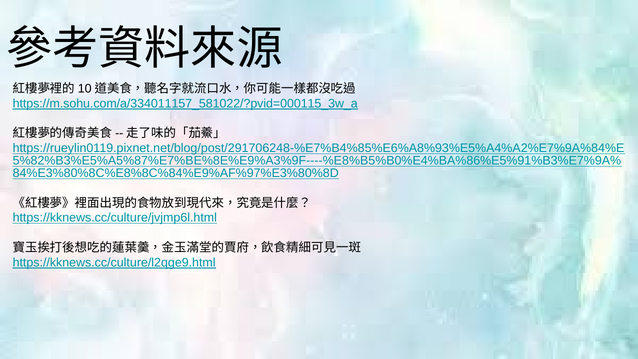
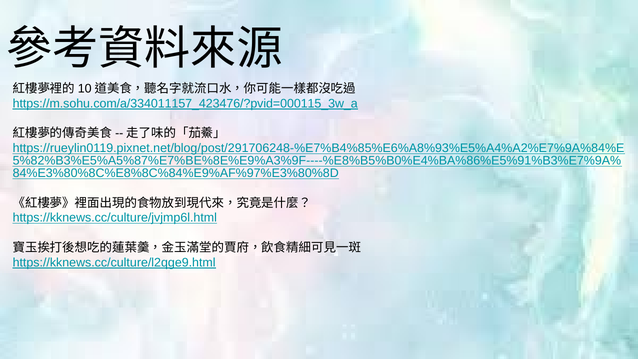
https://m.sohu.com/a/334011157_581022/?pvid=000115_3w_a: https://m.sohu.com/a/334011157_581022/?pvid=000115_3w_a -> https://m.sohu.com/a/334011157_423476/?pvid=000115_3w_a (185, 104)
